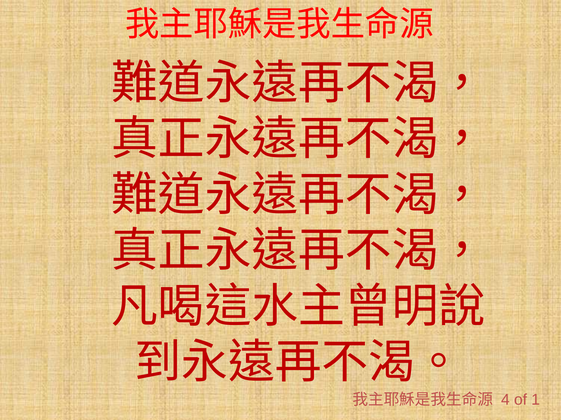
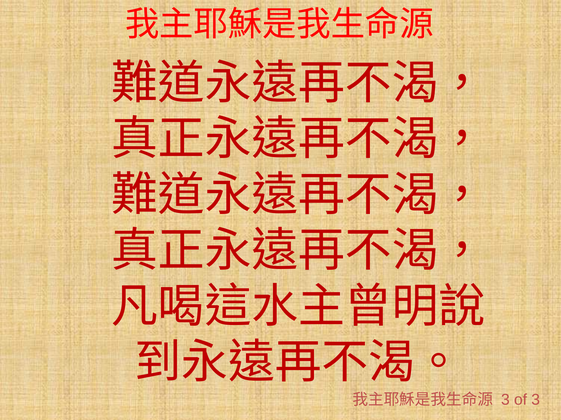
4: 4 -> 3 (505, 400)
of 1: 1 -> 3 (536, 400)
